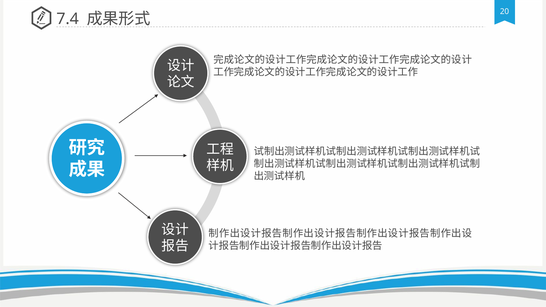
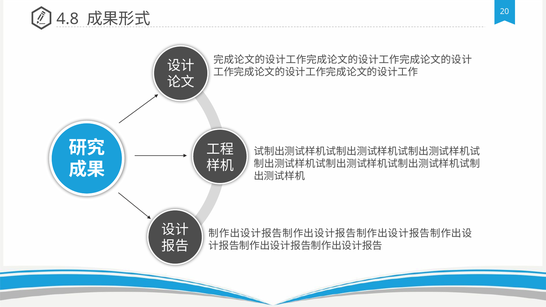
7.4: 7.4 -> 4.8 (68, 19)
